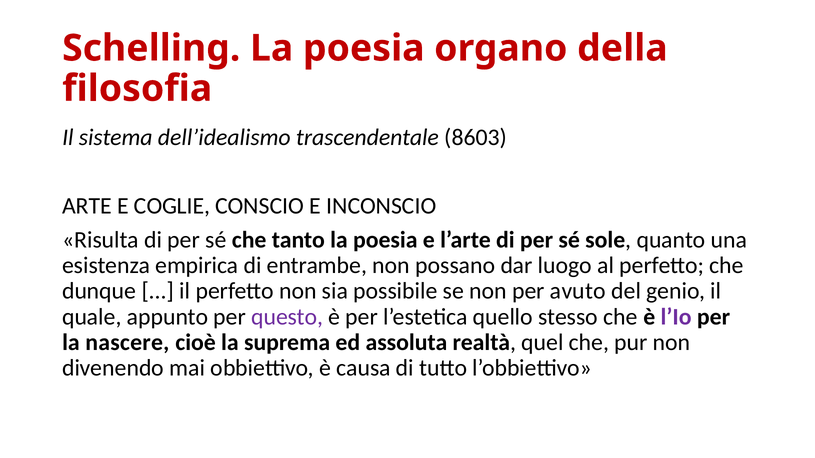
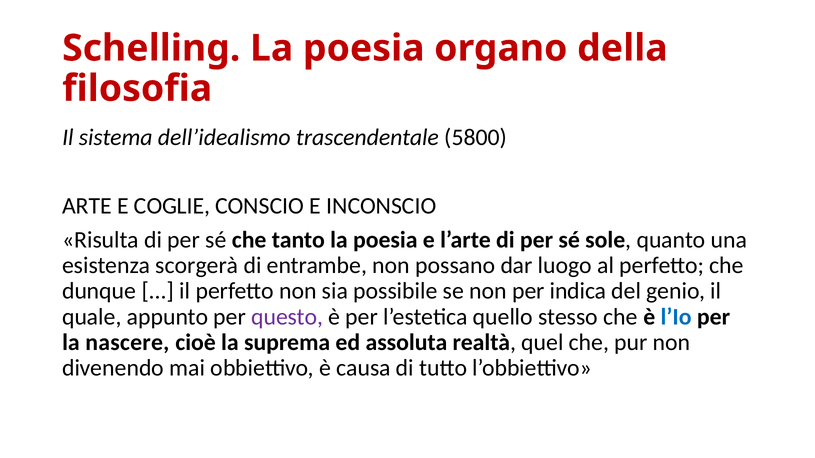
8603: 8603 -> 5800 (476, 138)
empirica: empirica -> scorgerà (197, 266)
avuto: avuto -> indica (578, 291)
l’Io colour: purple -> blue (676, 317)
